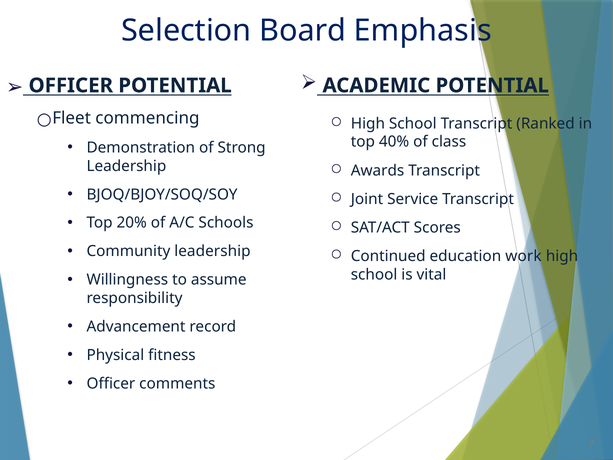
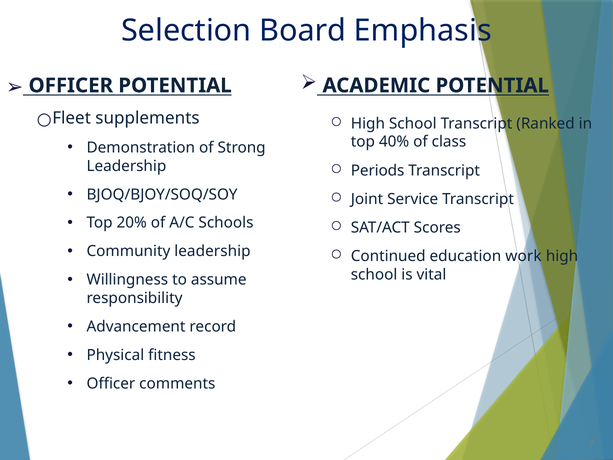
commencing: commencing -> supplements (147, 118)
Awards: Awards -> Periods (378, 170)
